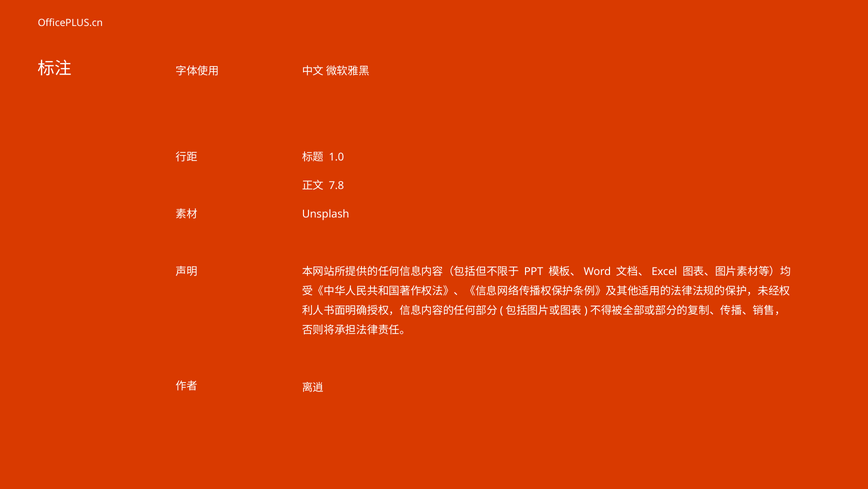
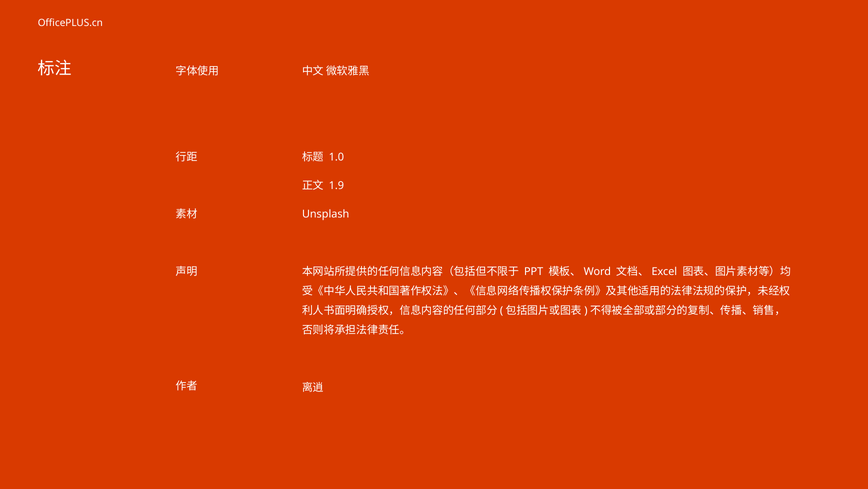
7.8: 7.8 -> 1.9 (336, 185)
